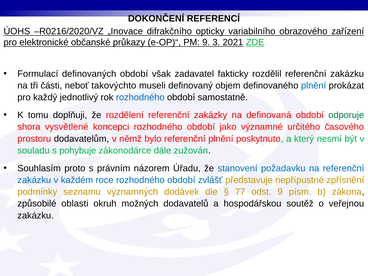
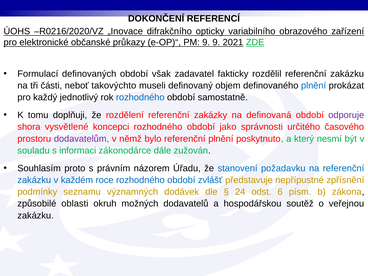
9 3: 3 -> 9 (216, 42)
odporuje colour: green -> purple (346, 115)
významné: významné -> správnosti (262, 127)
dodavatelům colour: black -> purple (81, 139)
pohybuje: pohybuje -> informaci (78, 151)
77: 77 -> 24 (240, 192)
odst 9: 9 -> 6 (280, 192)
